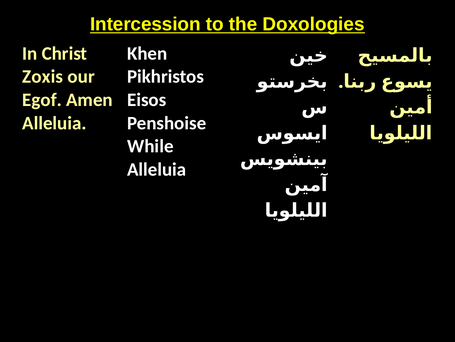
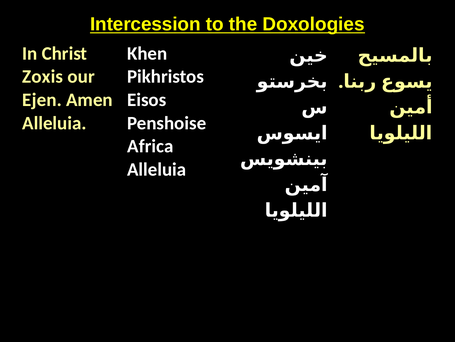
Egof: Egof -> Ejen (42, 100)
While: While -> Africa (150, 146)
